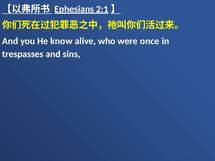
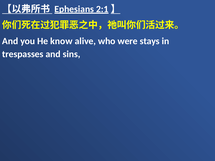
once: once -> stays (150, 41)
